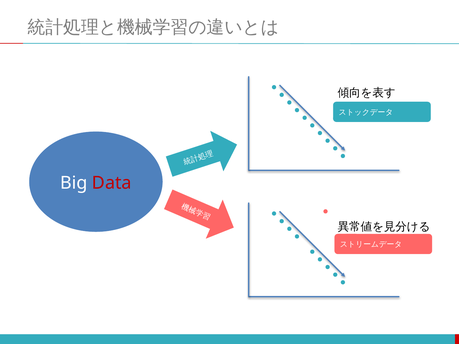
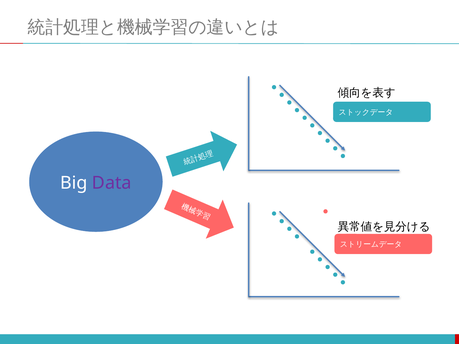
Data colour: red -> purple (112, 183)
